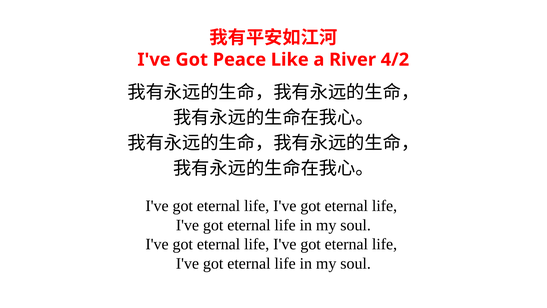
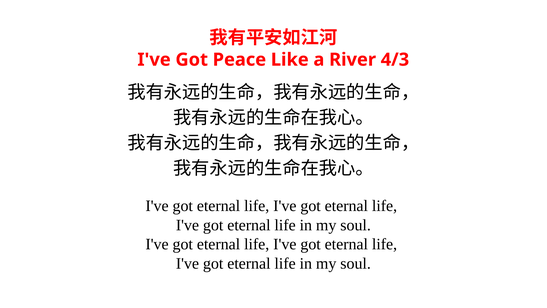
4/2: 4/2 -> 4/3 (395, 60)
